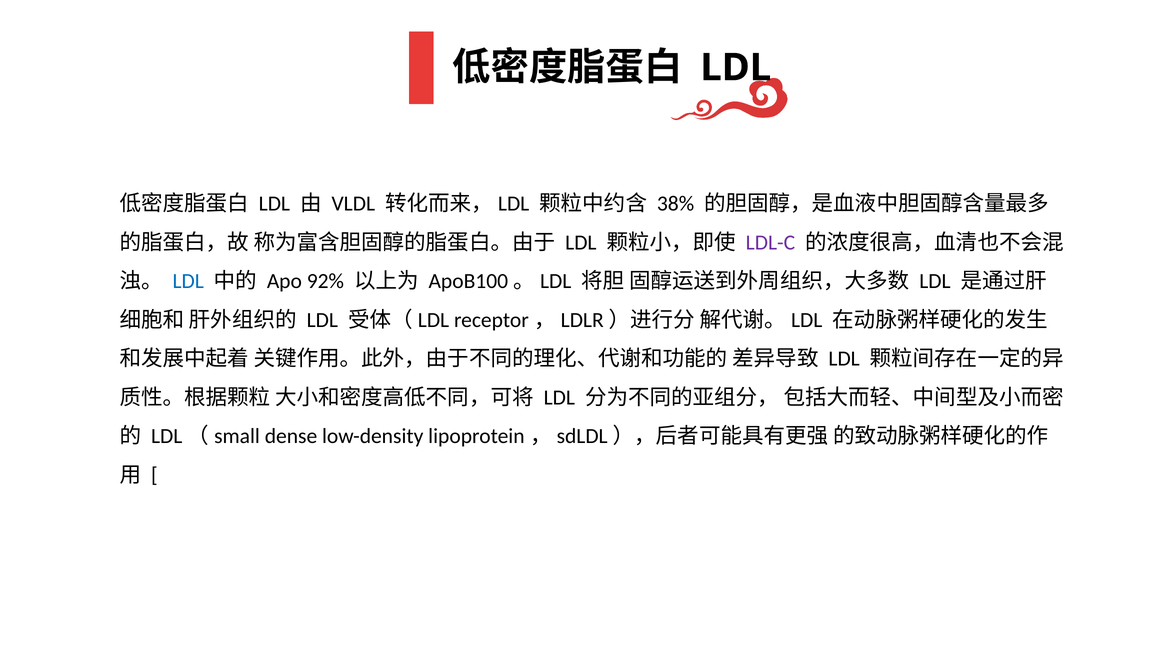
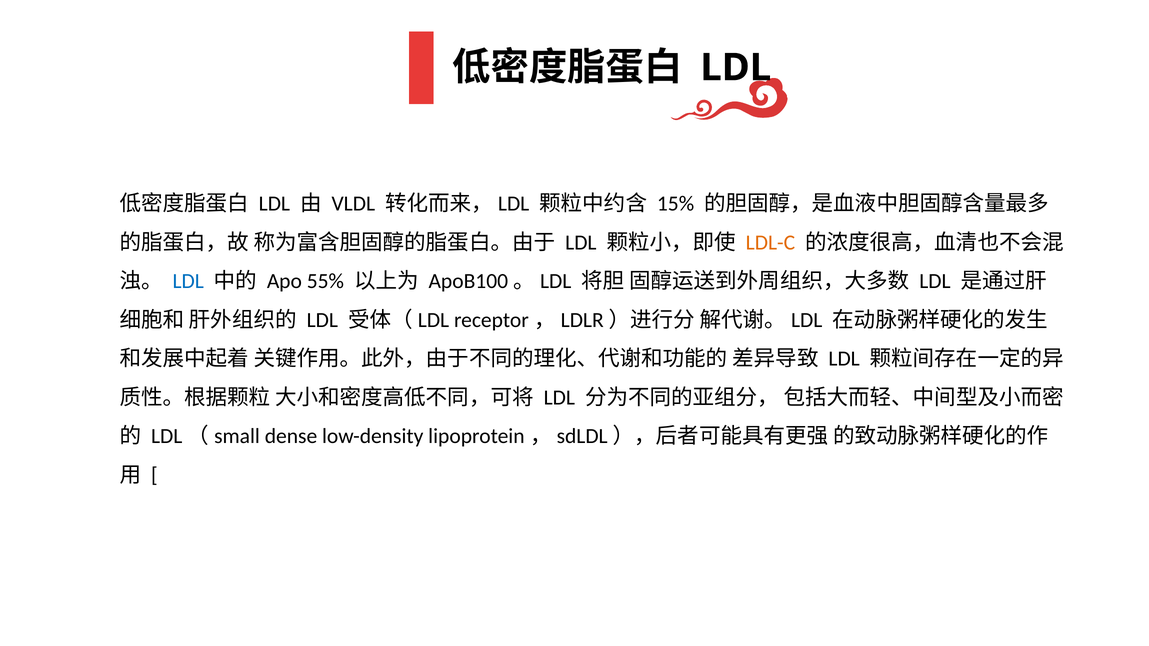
38%: 38% -> 15% (676, 204)
LDL-C colour: purple -> orange (770, 243)
92%: 92% -> 55% (325, 281)
